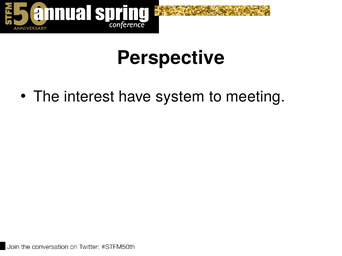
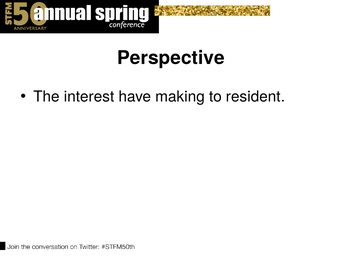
system: system -> making (180, 97)
meeting: meeting -> resident (255, 97)
